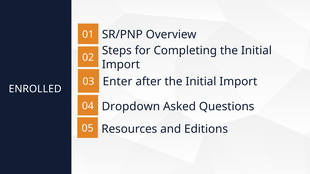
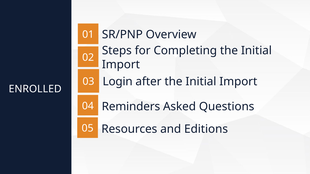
Enter: Enter -> Login (118, 82)
Dropdown: Dropdown -> Reminders (131, 107)
